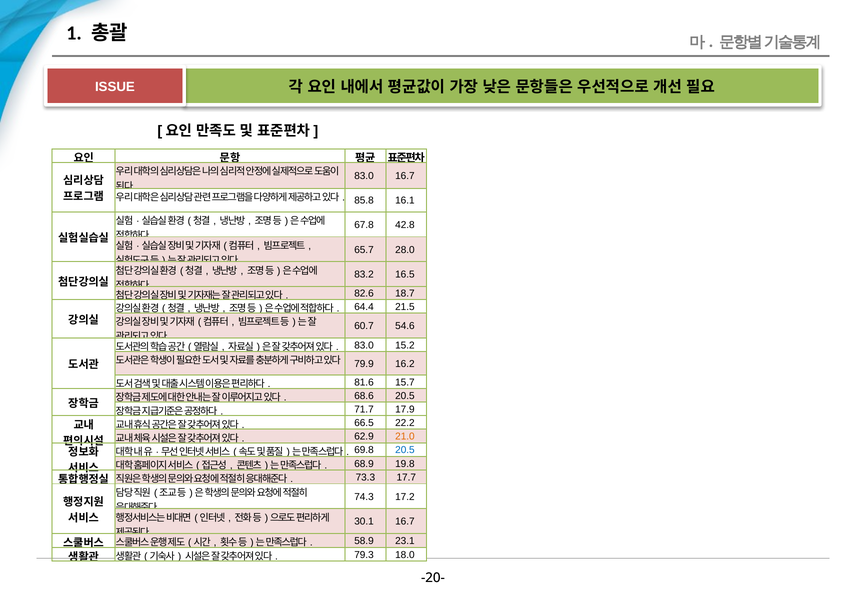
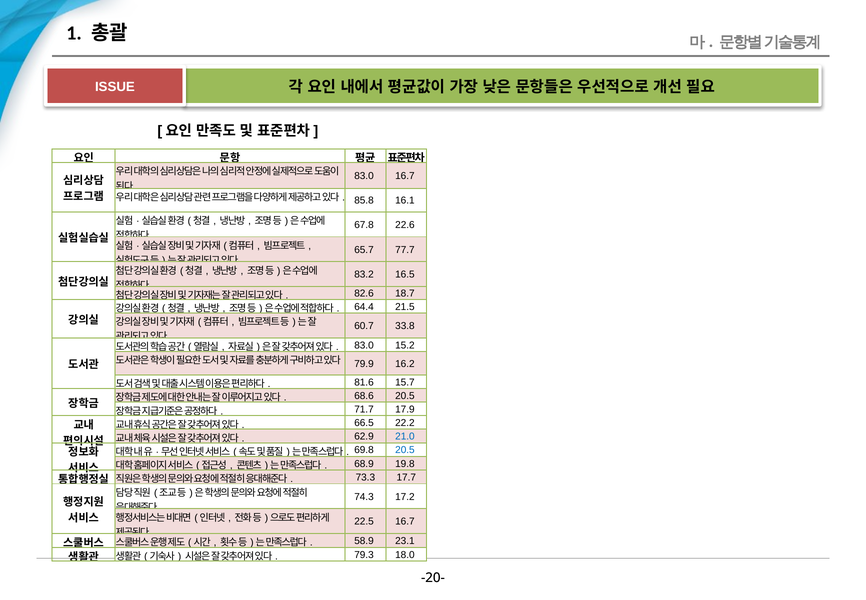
42.8: 42.8 -> 22.6 (405, 225)
28.0: 28.0 -> 77.7 (405, 250)
54.6: 54.6 -> 33.8 (405, 326)
21.0 colour: orange -> blue (405, 436)
30.1: 30.1 -> 22.5 (364, 521)
